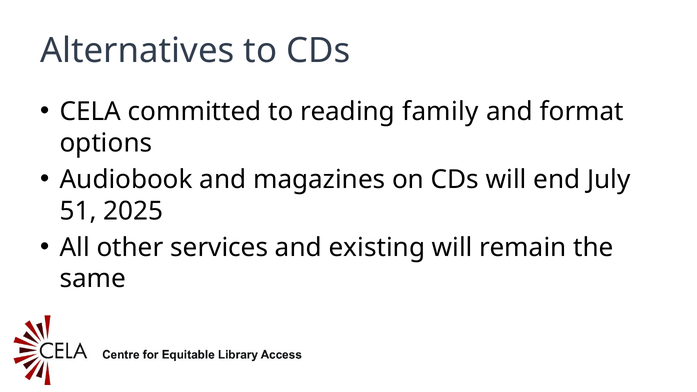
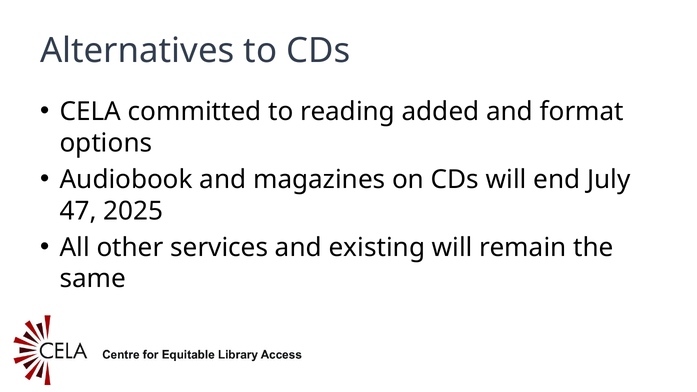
family: family -> added (441, 112)
51: 51 -> 47 (78, 211)
